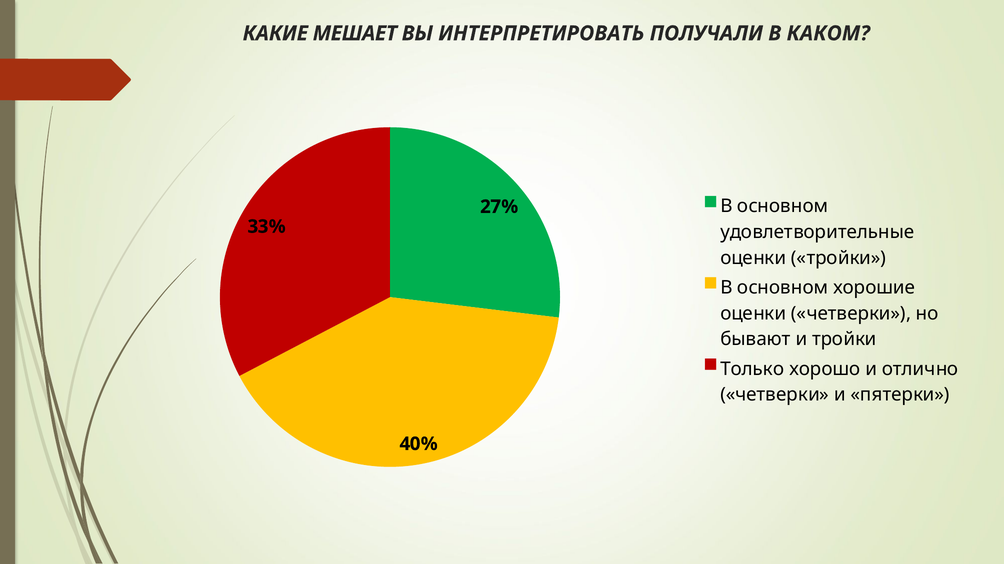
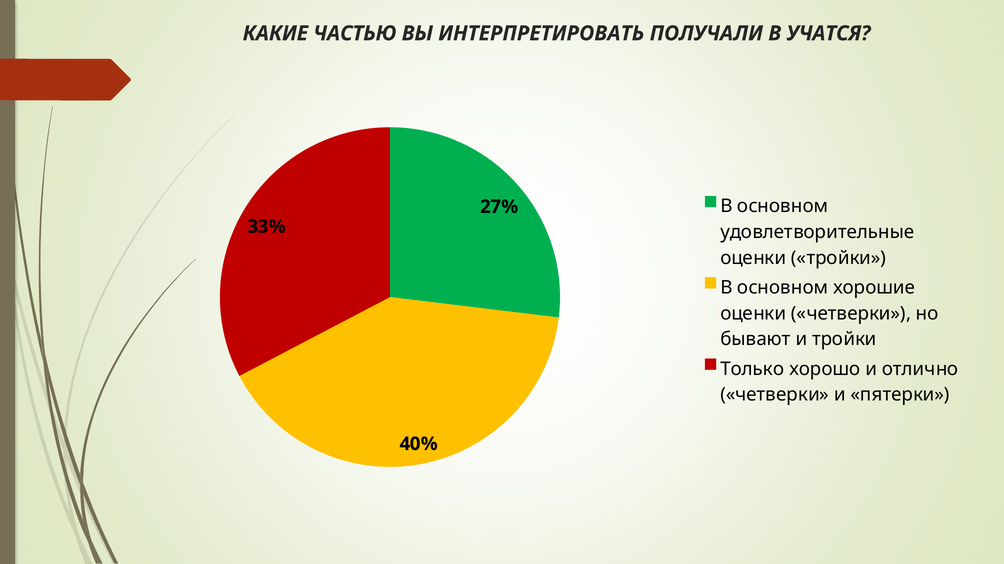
МЕШАЕТ: МЕШАЕТ -> ЧАСТЬЮ (355, 33)
КАКОМ: КАКОМ -> УЧАТСЯ (829, 33)
